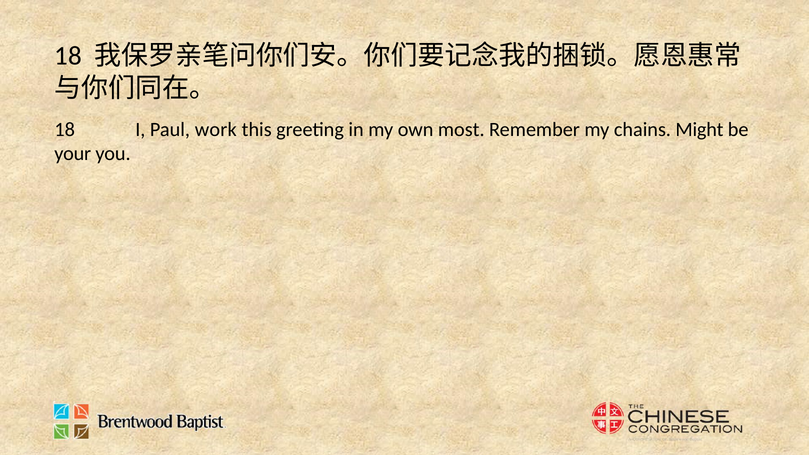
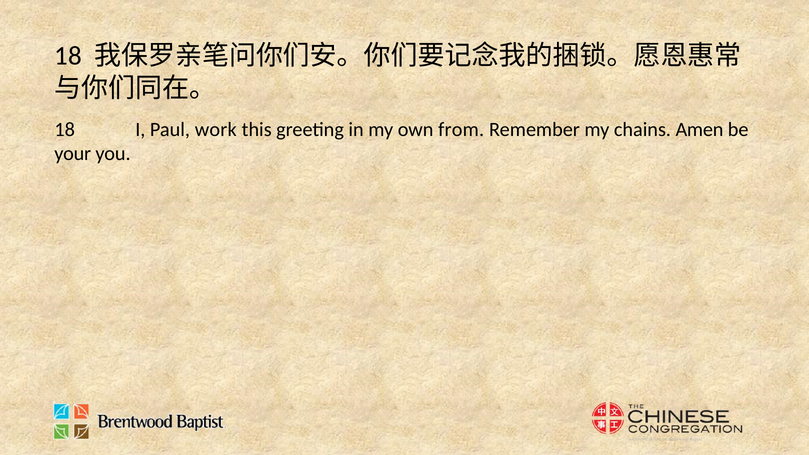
most: most -> from (461, 129)
Might: Might -> Amen (699, 129)
